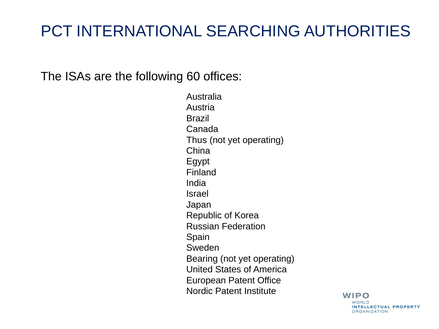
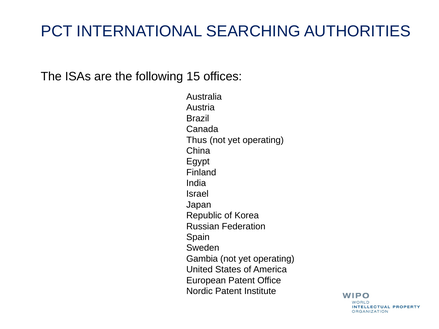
60: 60 -> 15 (193, 77)
Bearing: Bearing -> Gambia (202, 259)
